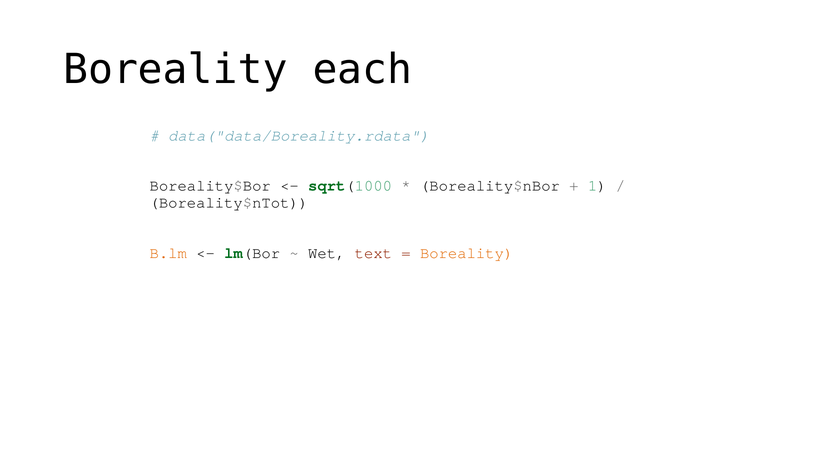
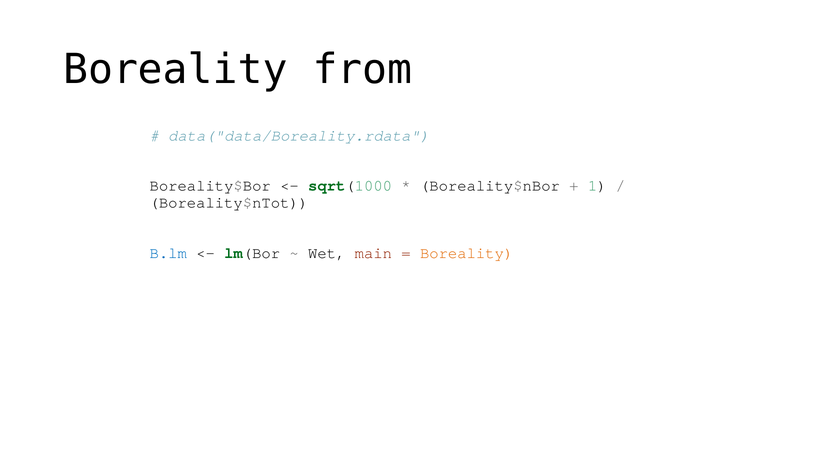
each: each -> from (362, 70)
B.lm colour: orange -> blue (168, 253)
text: text -> main (373, 253)
